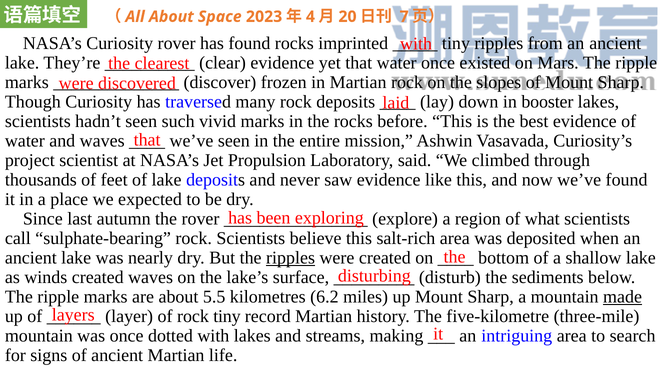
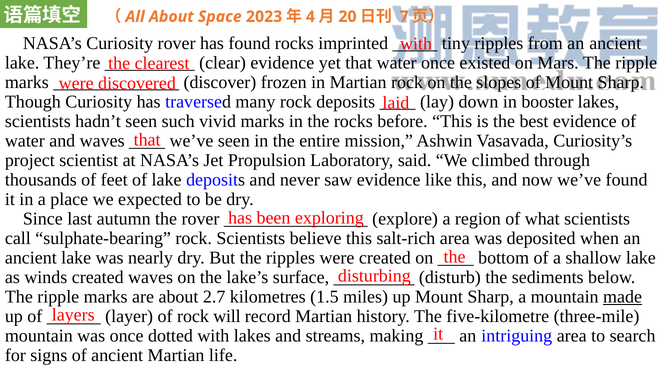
ripples underline: present -> none (291, 258)
5.5: 5.5 -> 2.7 (214, 297)
6.2: 6.2 -> 1.5 (324, 297)
rock tiny: tiny -> will (227, 316)
